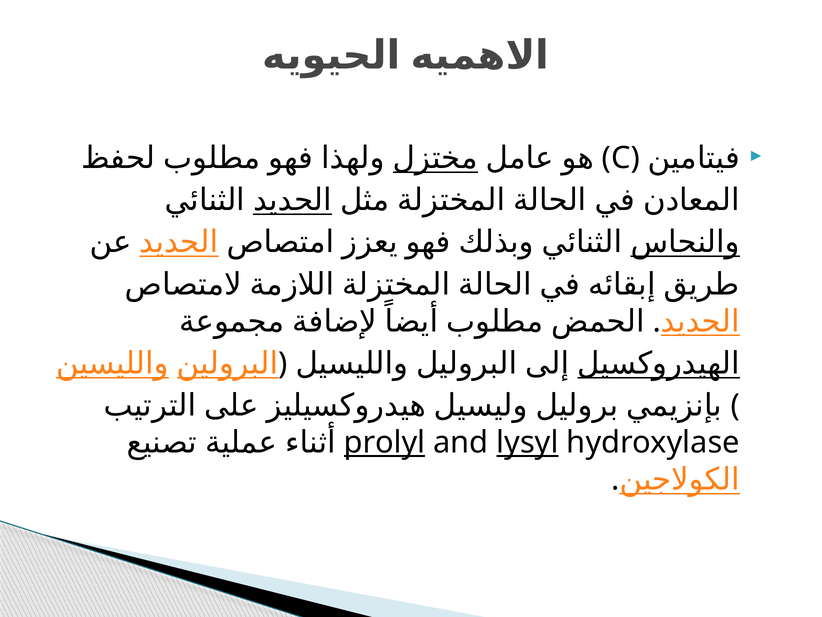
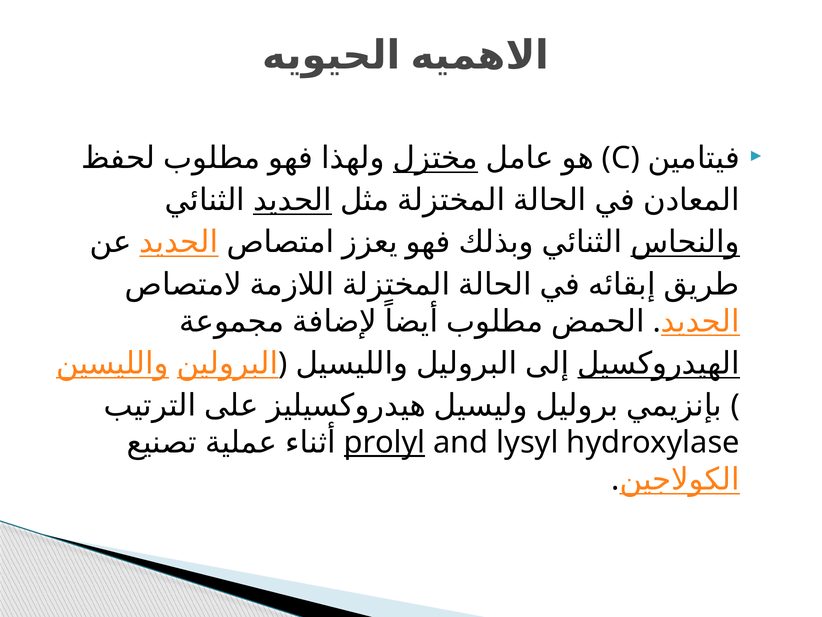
lysyl underline: present -> none (527, 442)
